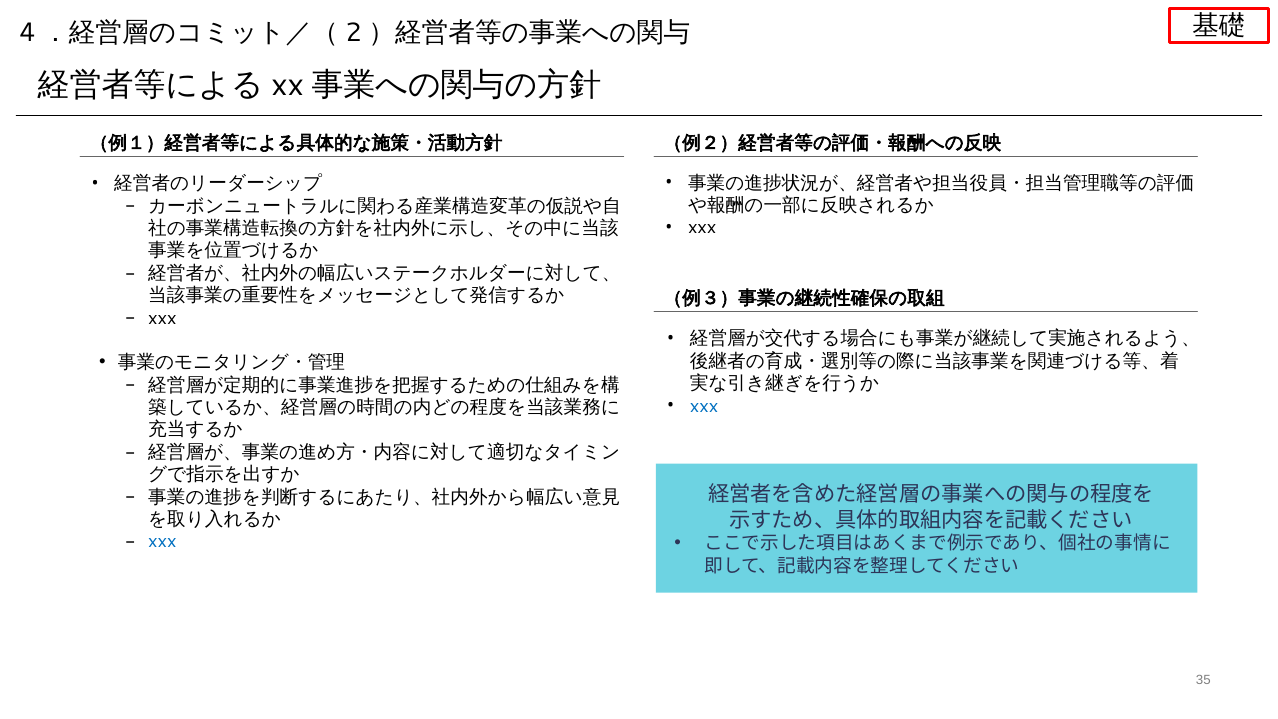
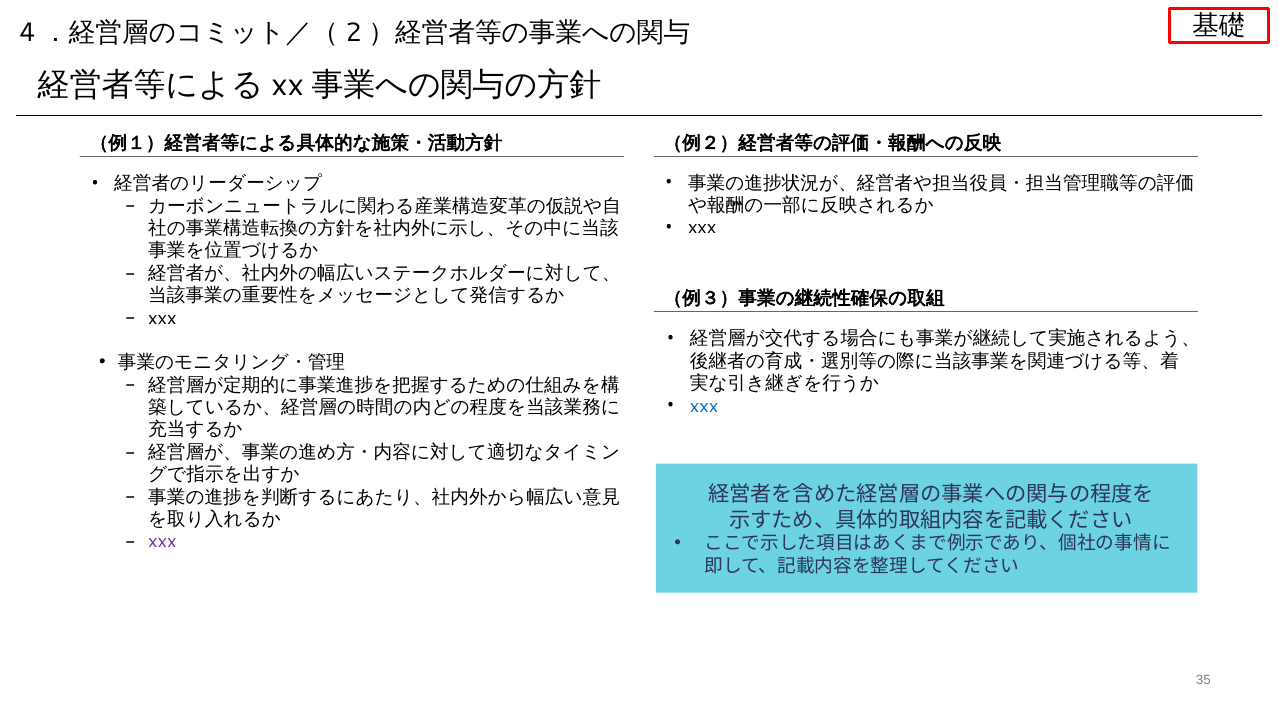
xxx colour: blue -> purple (162, 542)
